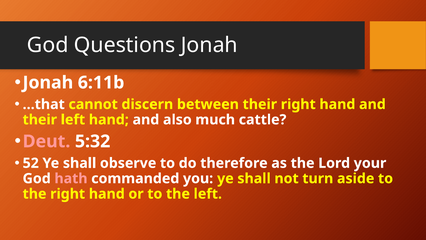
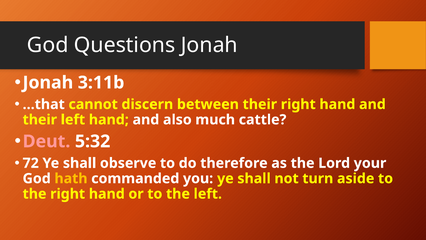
6:11b: 6:11b -> 3:11b (101, 82)
52: 52 -> 72 (31, 163)
hath colour: pink -> yellow (71, 178)
